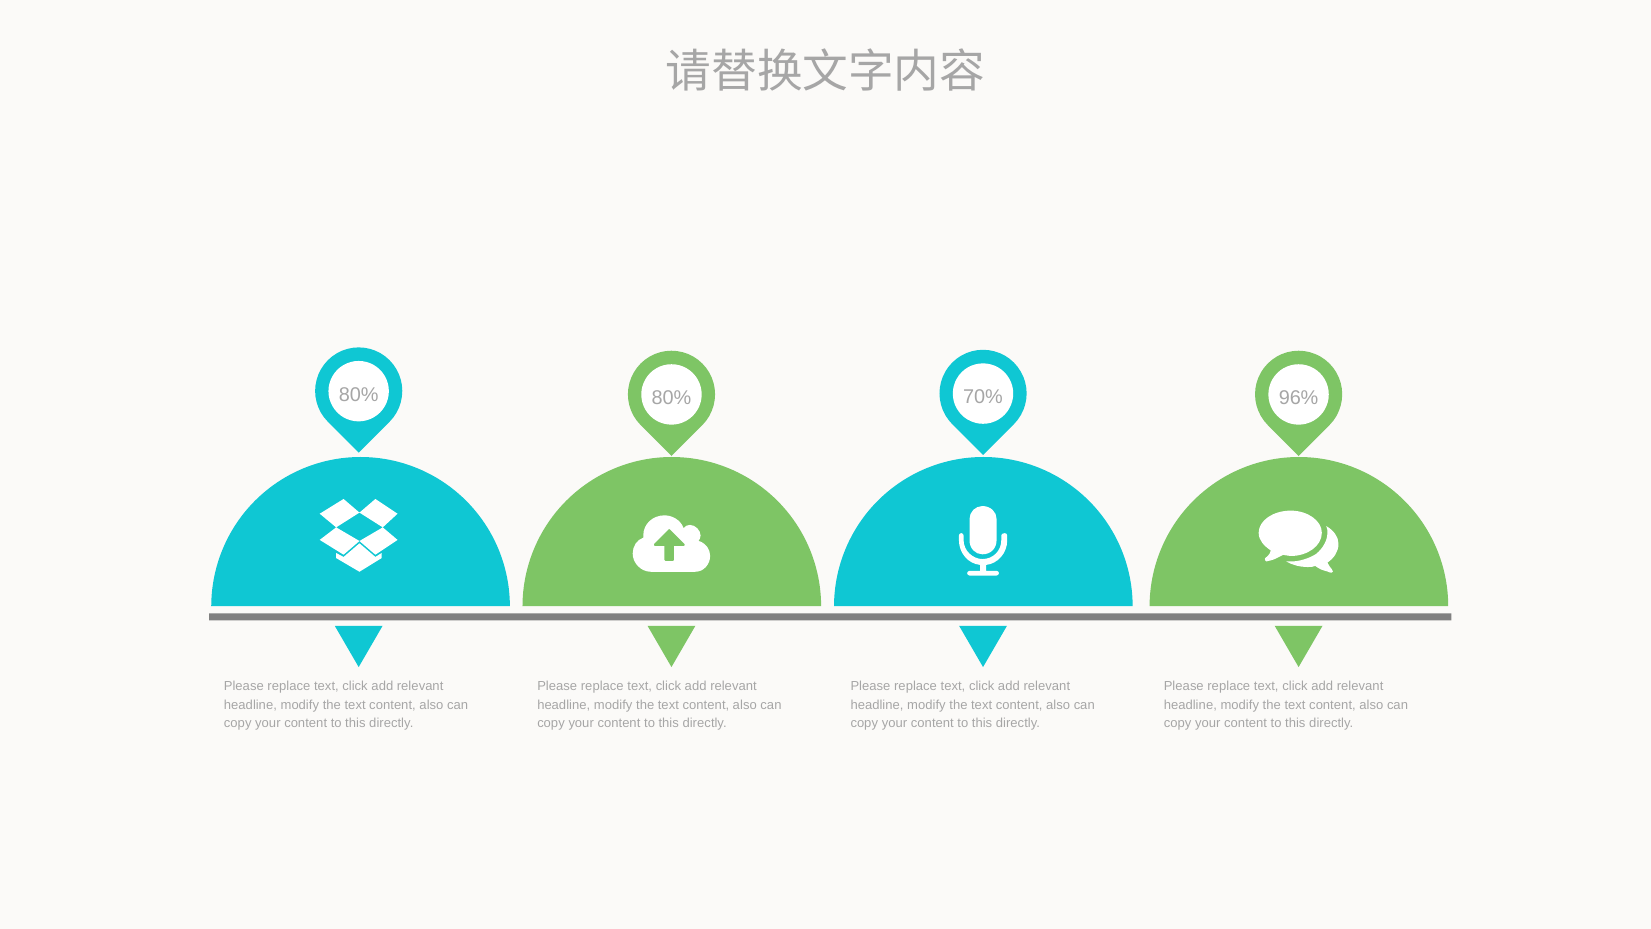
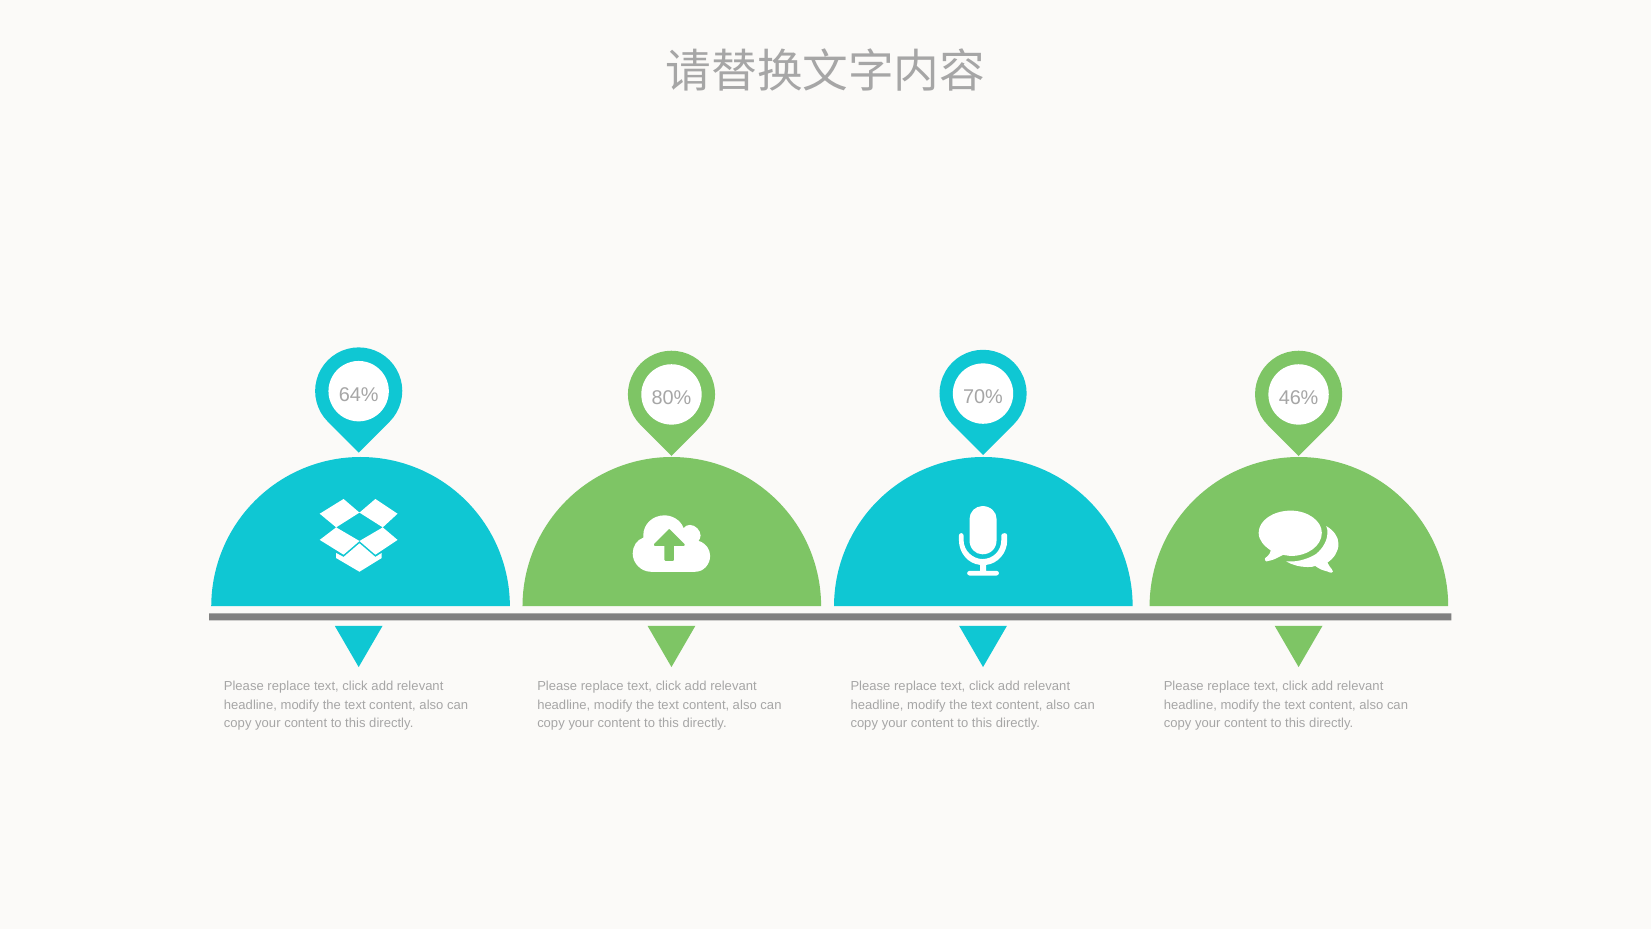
80%: 80% -> 64% (359, 395)
96%: 96% -> 46% (1299, 398)
